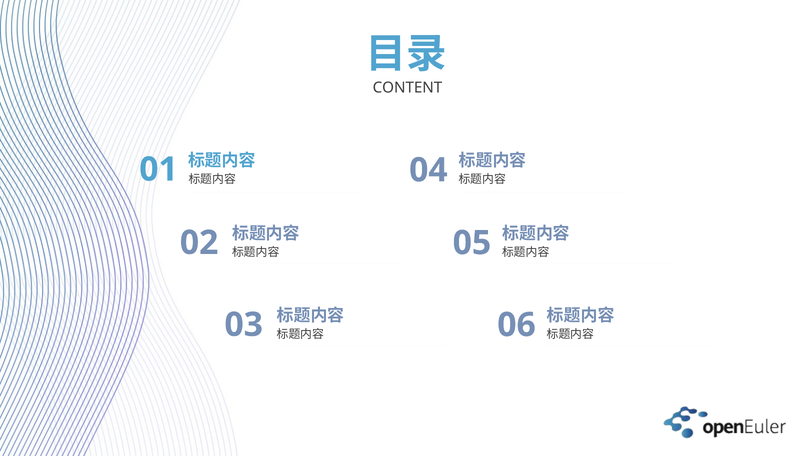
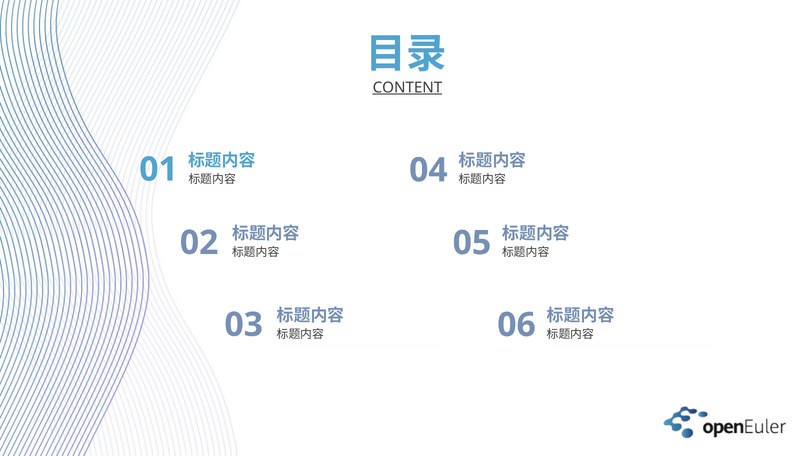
CONTENT underline: none -> present (407, 88)
